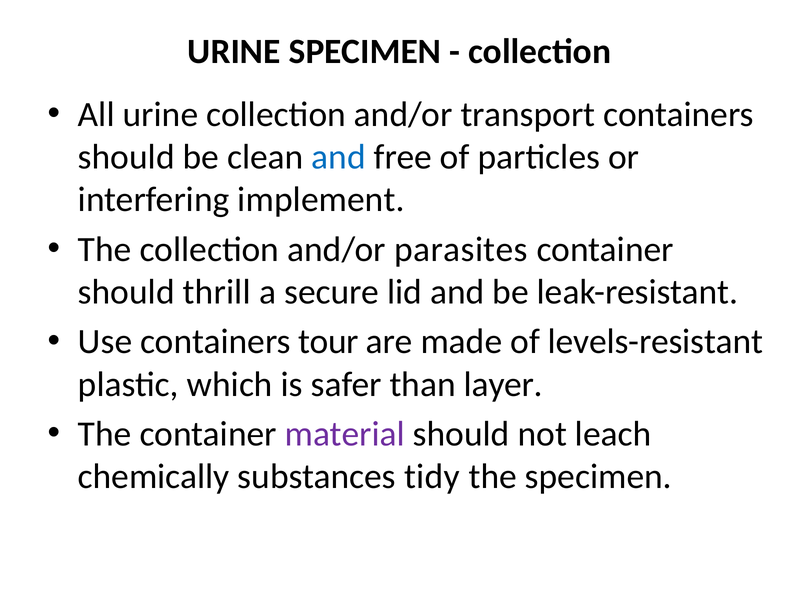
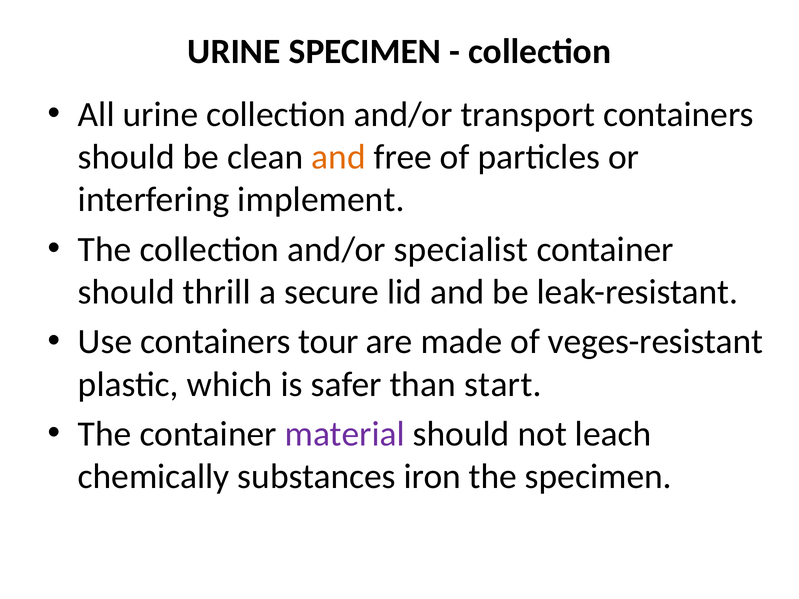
and colour: blue -> orange (339, 157)
parasites: parasites -> specialist (461, 249)
levels-resistant: levels-resistant -> veges-resistant (655, 342)
layer: layer -> start (503, 385)
tidy: tidy -> iron (432, 477)
